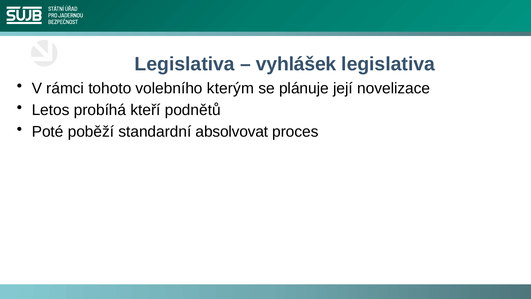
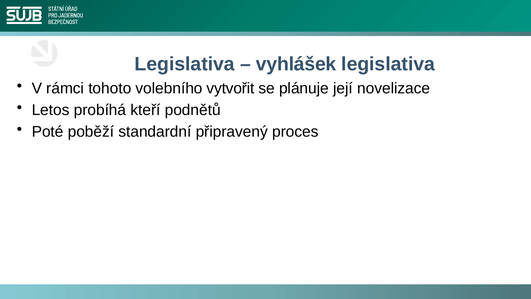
kterým: kterým -> vytvořit (231, 88)
absolvovat: absolvovat -> připravený (232, 132)
